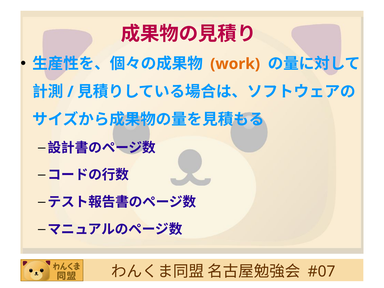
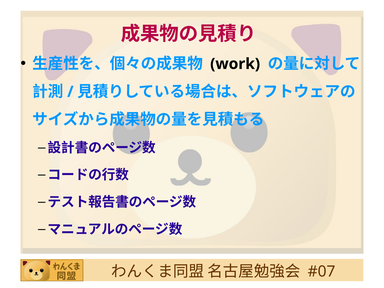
work colour: orange -> black (235, 64)
